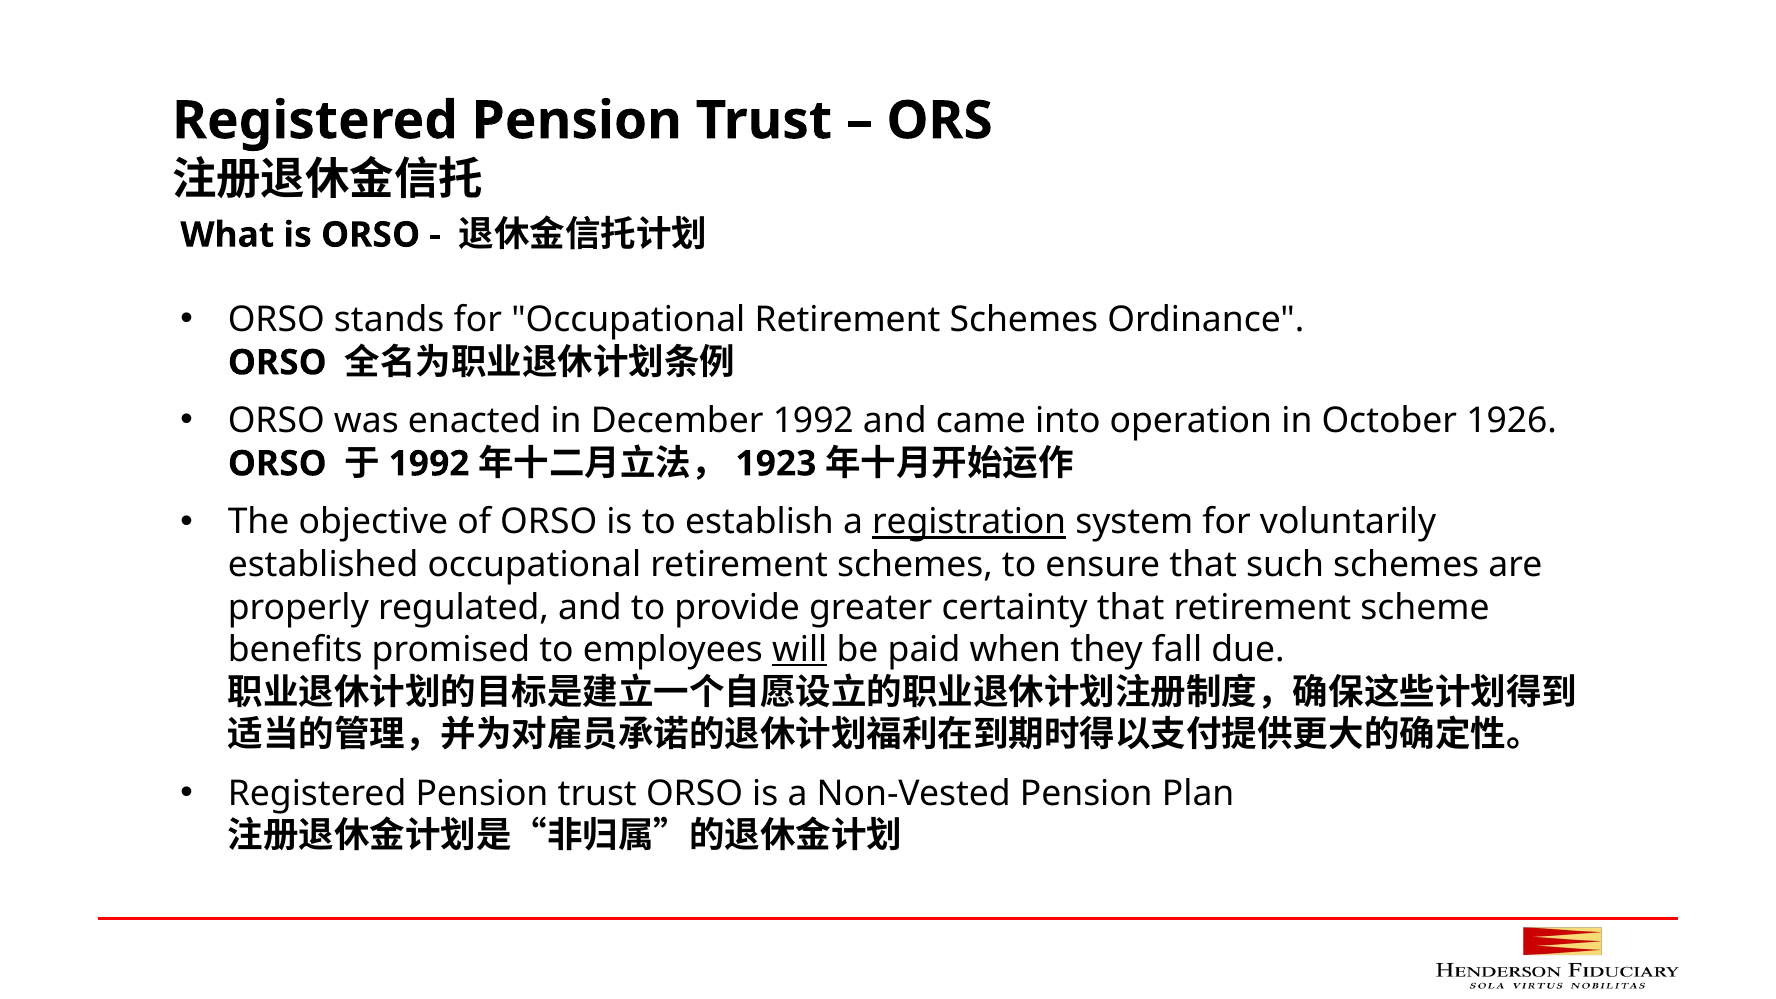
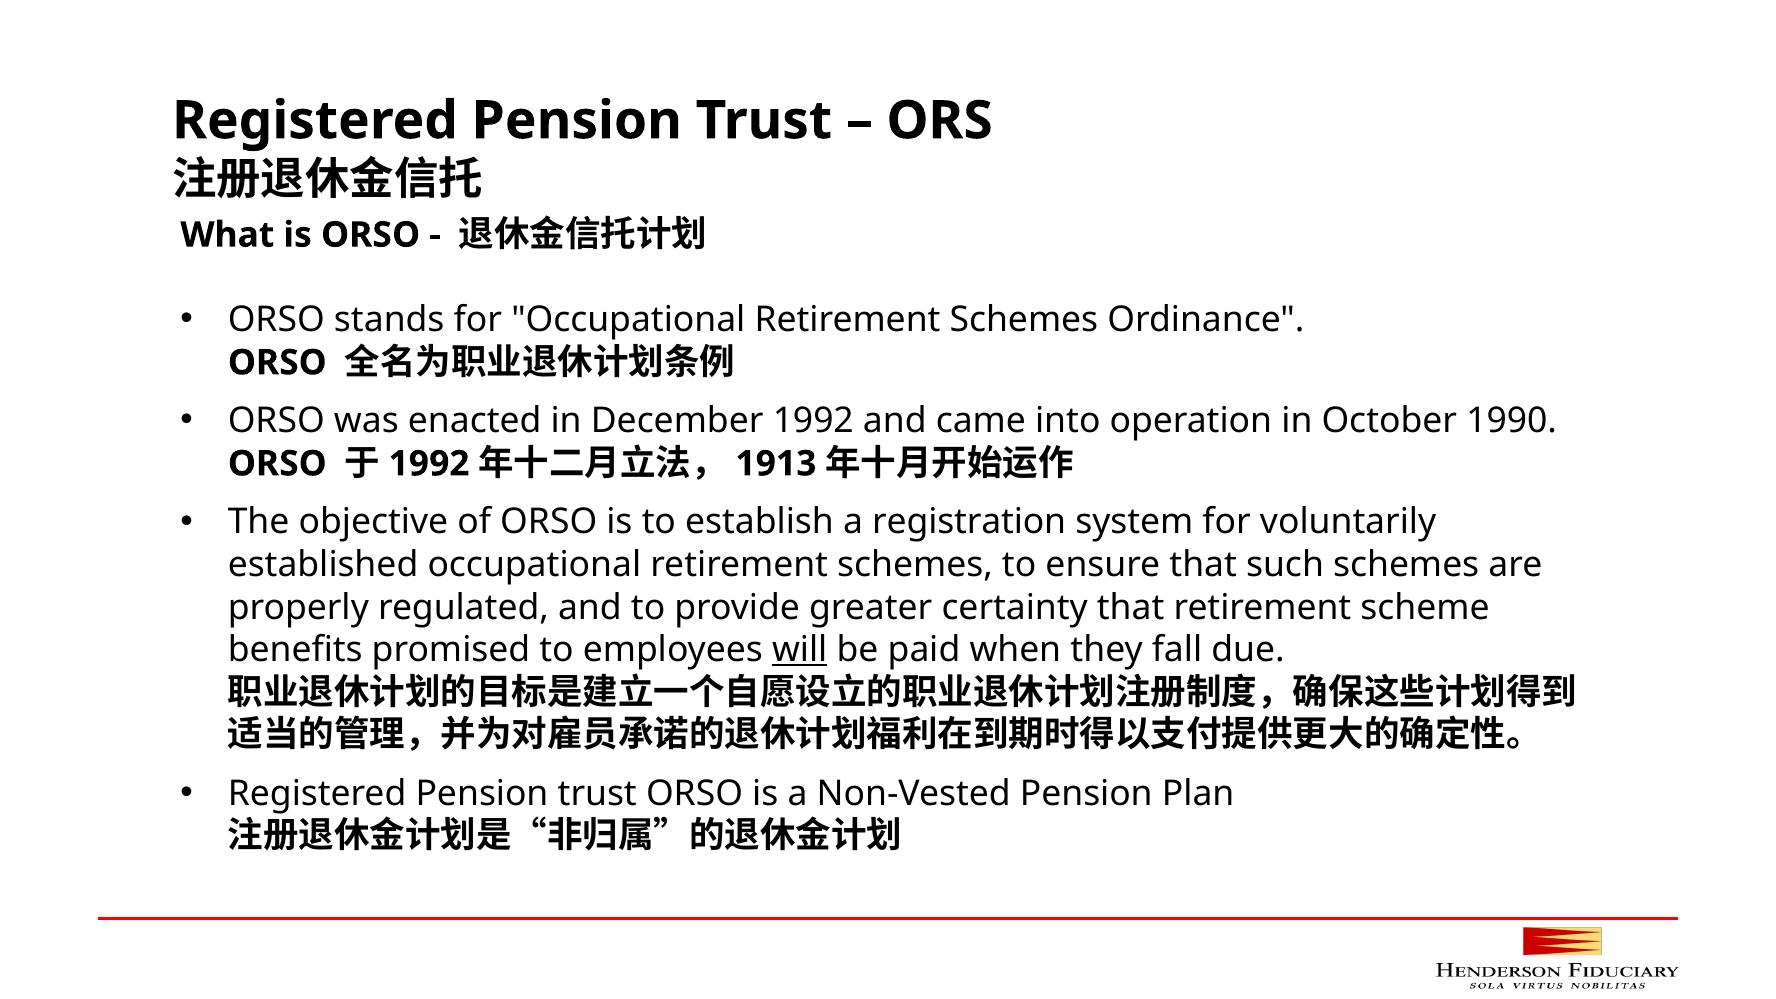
1926: 1926 -> 1990 (1512, 421)
1923: 1923 -> 1913 (776, 464)
registration underline: present -> none (969, 522)
